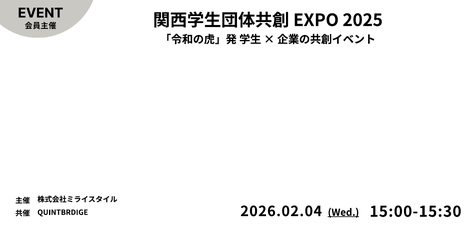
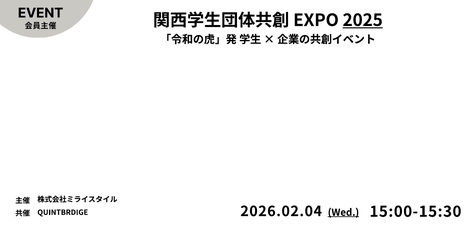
2025 underline: none -> present (363, 20)
